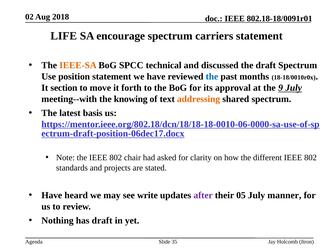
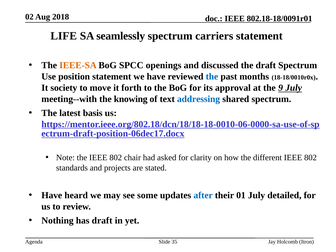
encourage: encourage -> seamlessly (121, 36)
technical: technical -> openings (164, 65)
section: section -> society (64, 88)
addressing colour: orange -> blue (199, 99)
write: write -> some (147, 195)
after colour: purple -> blue (203, 195)
05: 05 -> 01 (241, 195)
manner: manner -> detailed (284, 195)
